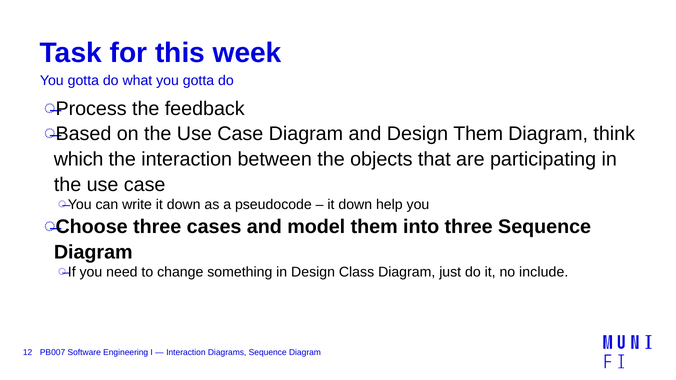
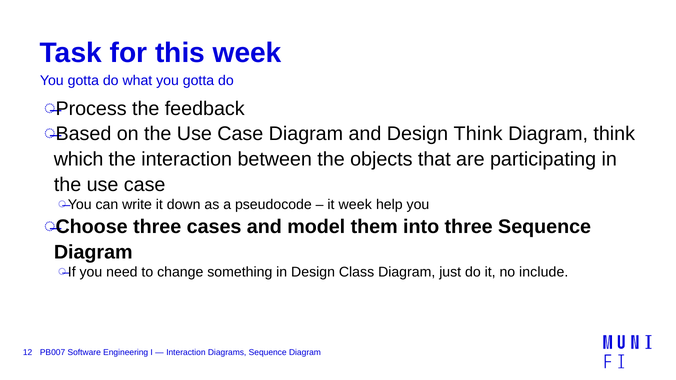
Design Them: Them -> Think (478, 134)
down: down -> week (355, 205)
